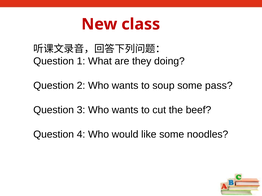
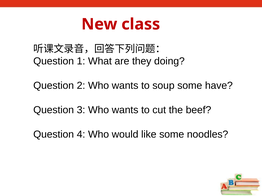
pass: pass -> have (219, 86)
